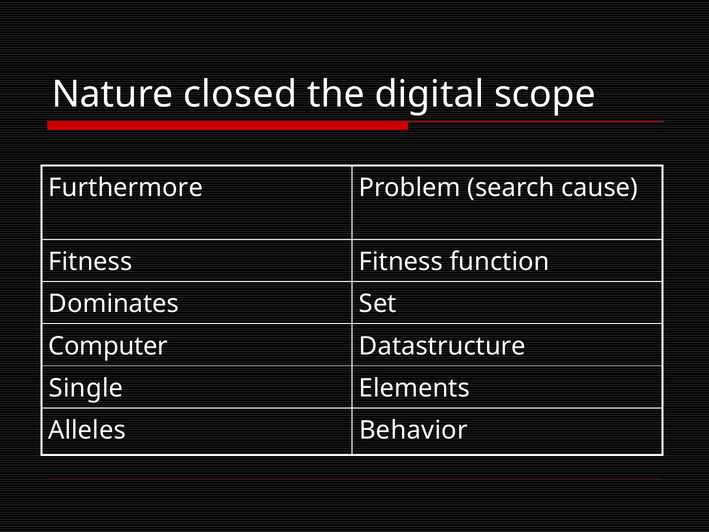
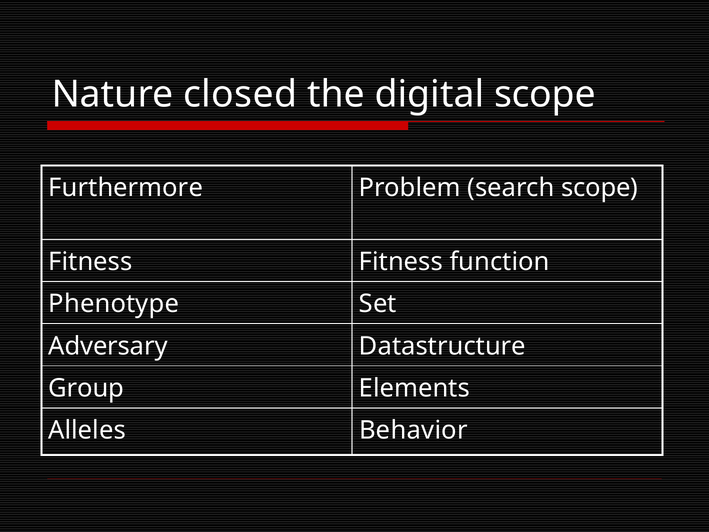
search cause: cause -> scope (600, 188)
Dominates: Dominates -> Phenotype (114, 304)
Computer: Computer -> Adversary (108, 346)
Single: Single -> Group (86, 388)
